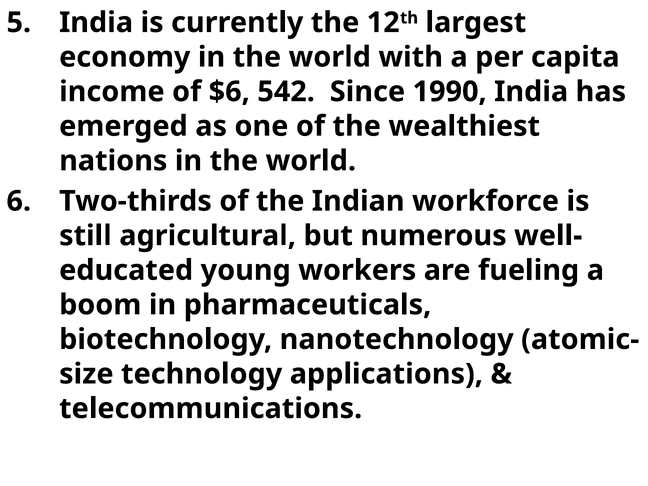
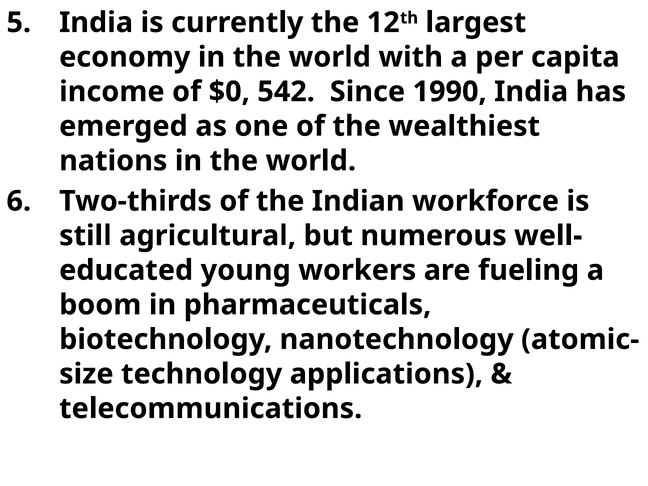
$6: $6 -> $0 (229, 92)
